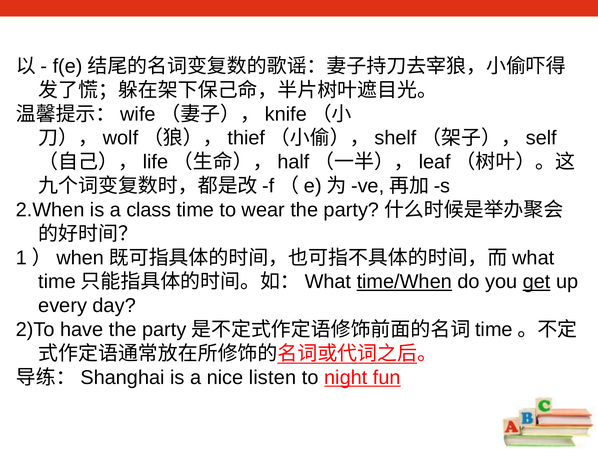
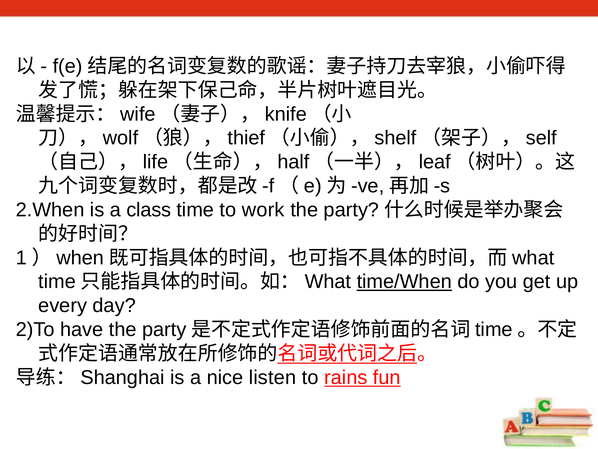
wear: wear -> work (263, 210)
get underline: present -> none (537, 281)
night: night -> rains (346, 377)
